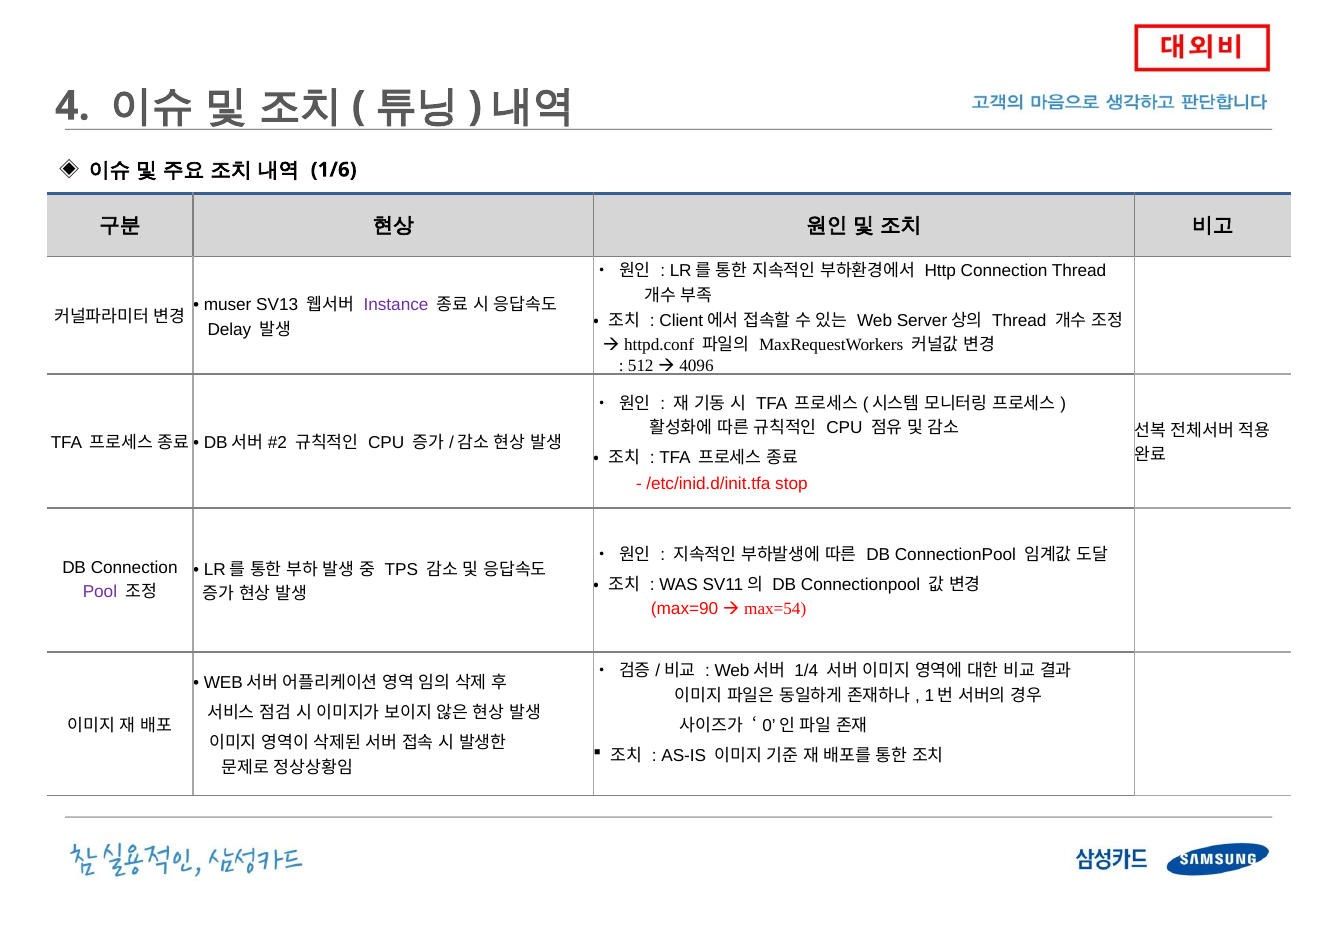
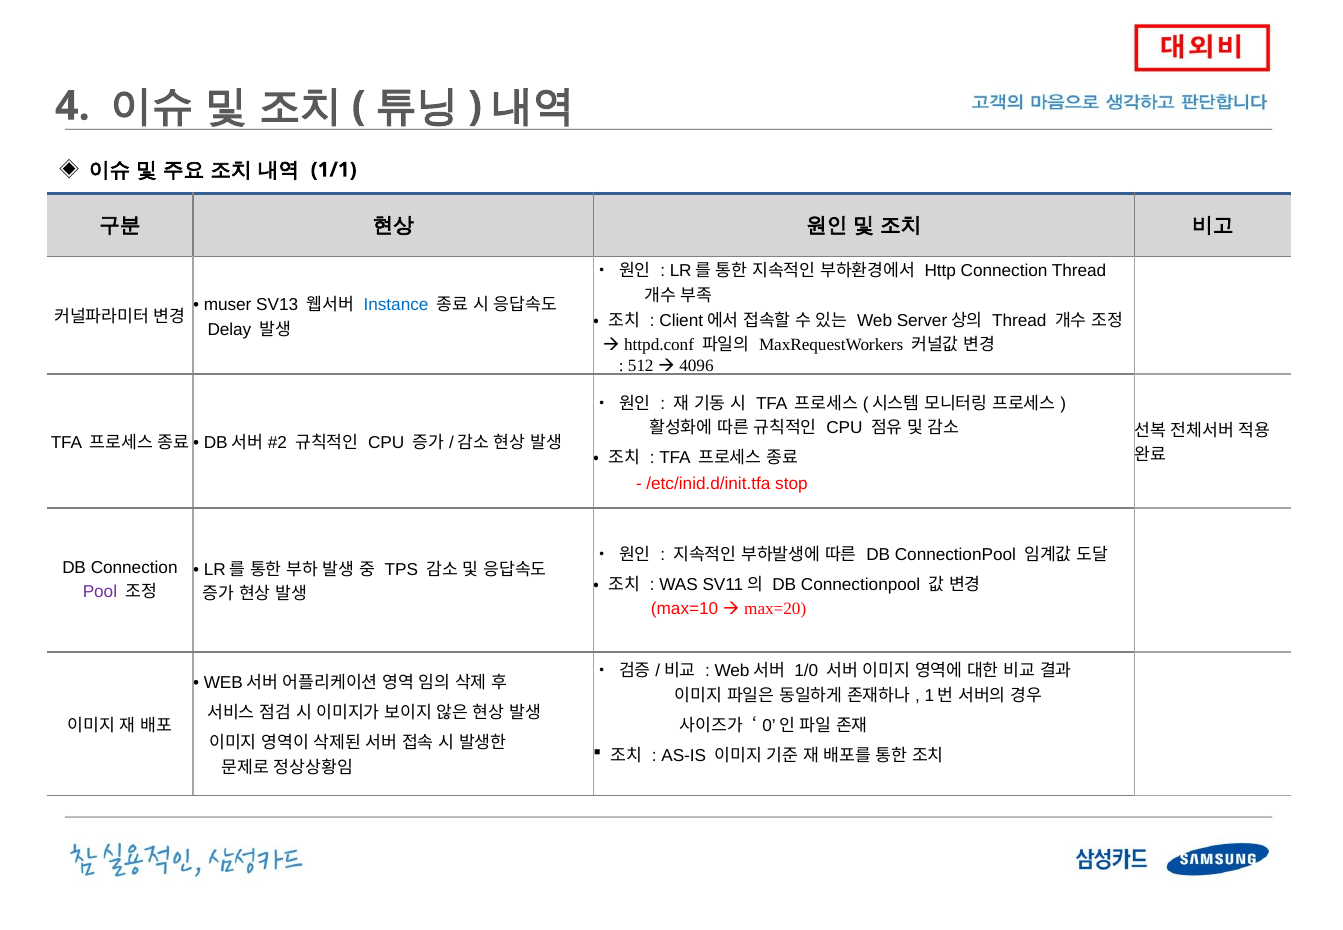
1/6: 1/6 -> 1/1 (334, 170)
Instance colour: purple -> blue (396, 305)
max=90: max=90 -> max=10 (685, 609)
max=54: max=54 -> max=20 (775, 609)
1/4: 1/4 -> 1/0 (806, 671)
